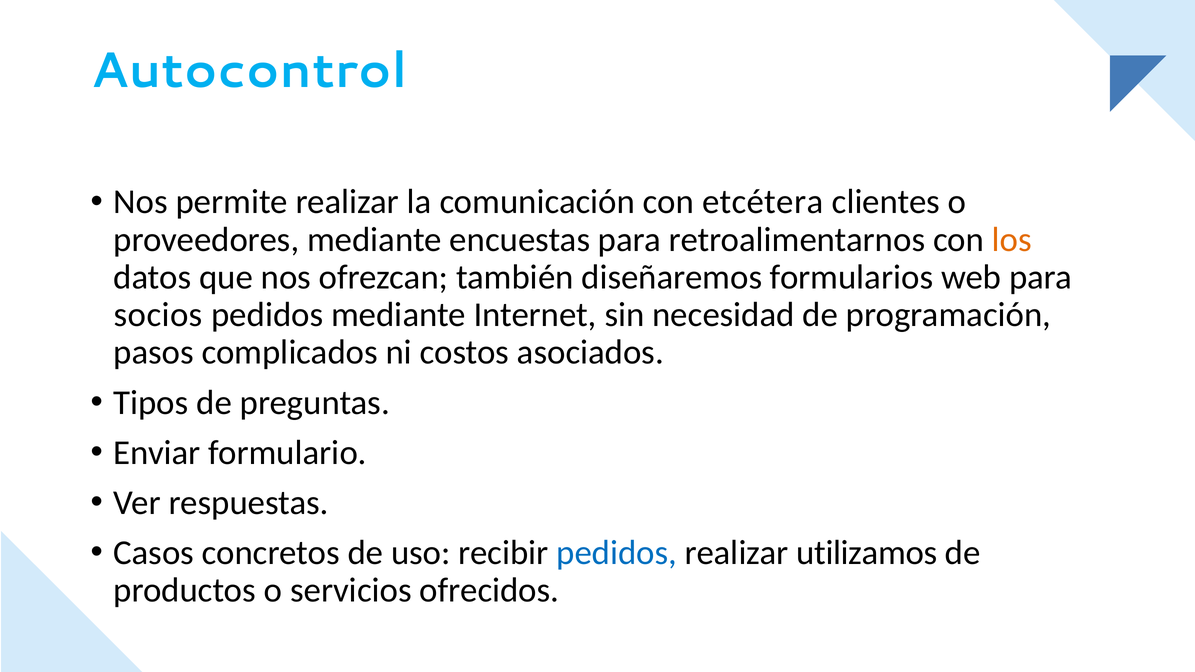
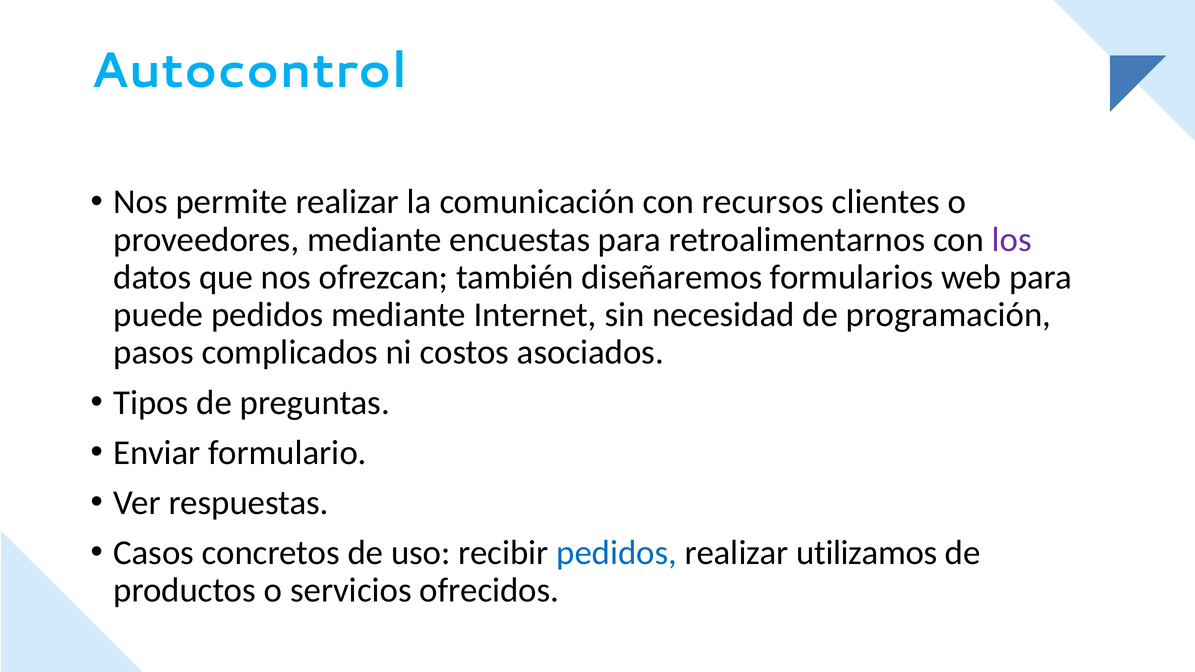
etcétera: etcétera -> recursos (763, 202)
los colour: orange -> purple (1012, 240)
socios: socios -> puede (158, 315)
